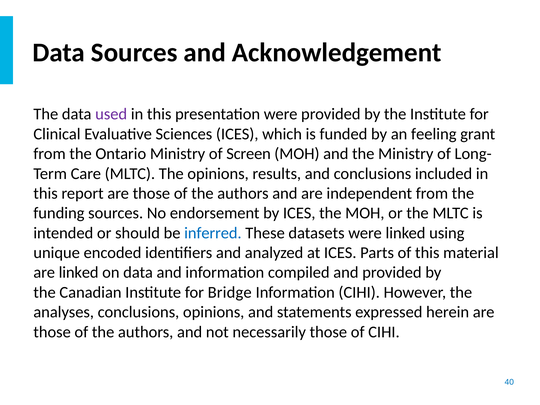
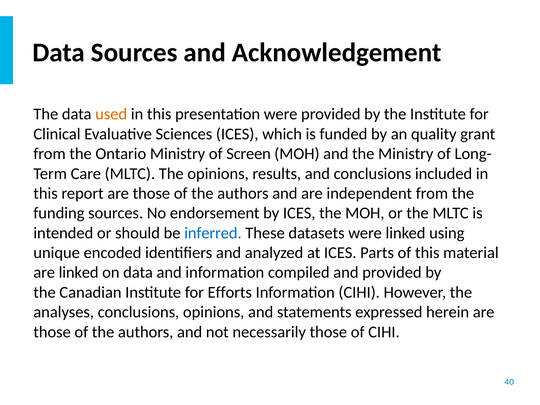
used colour: purple -> orange (111, 114)
feeling: feeling -> quality (434, 134)
Bridge: Bridge -> Efforts (230, 292)
